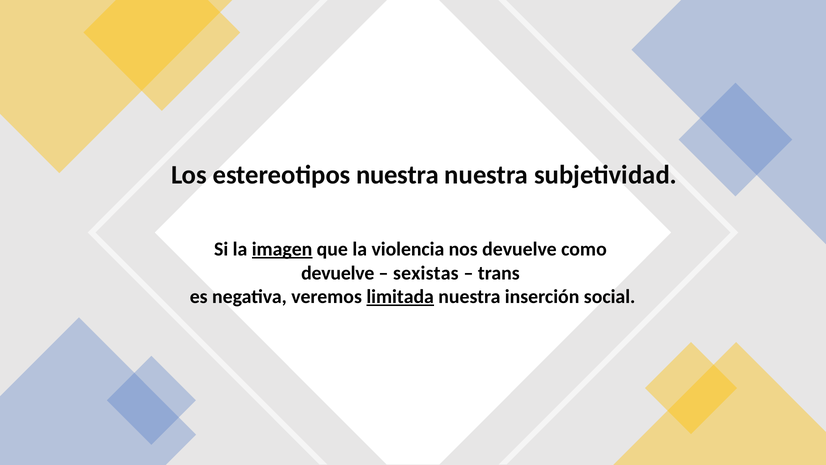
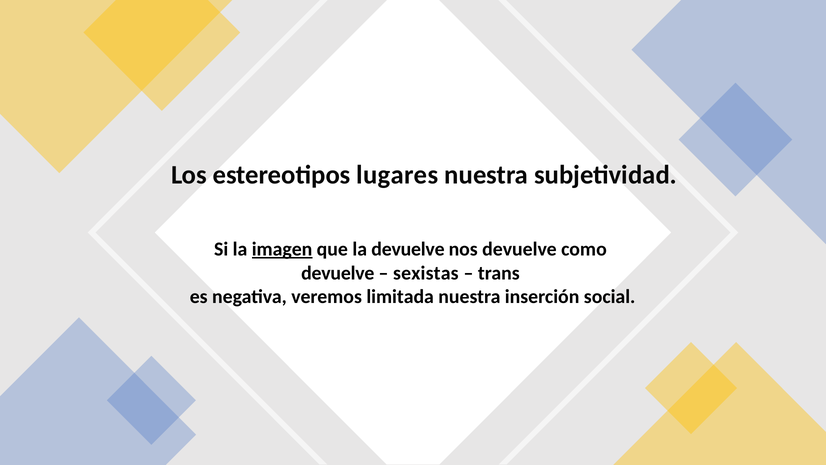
estereotipos nuestra: nuestra -> lugares (397, 175)
la violencia: violencia -> devuelve (408, 249)
limitada underline: present -> none (400, 297)
